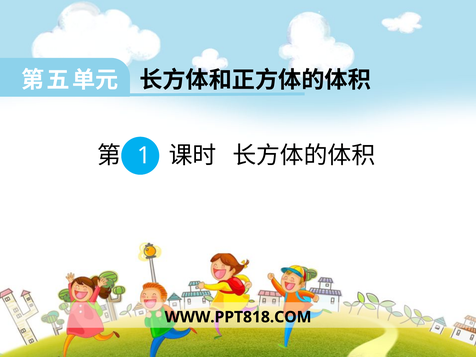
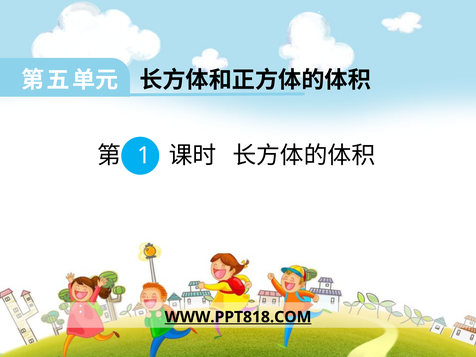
WWW.PPT818.COM underline: none -> present (238, 317)
